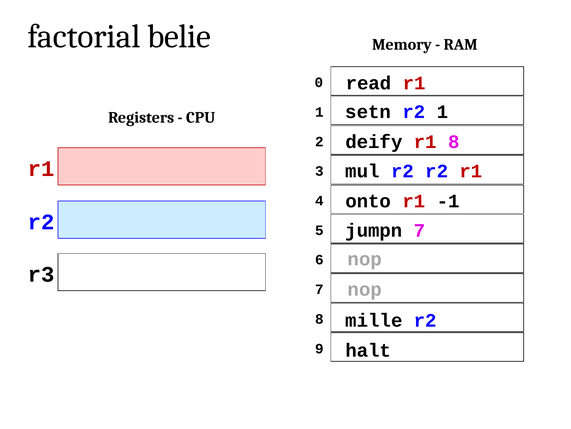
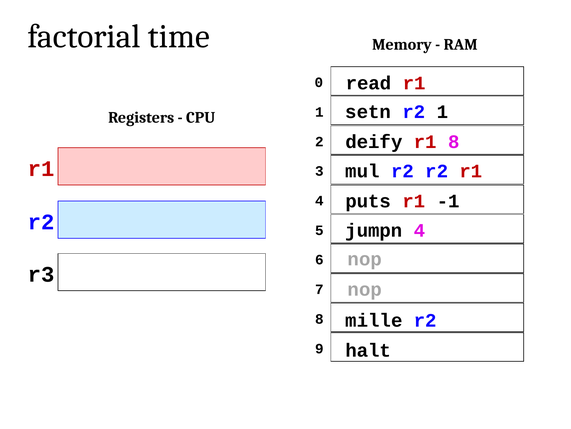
belie: belie -> time (179, 36)
onto: onto -> puts (368, 201)
jumpn 7: 7 -> 4 (419, 230)
